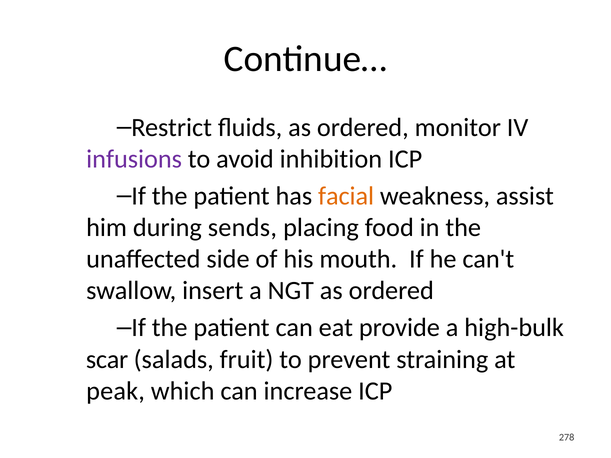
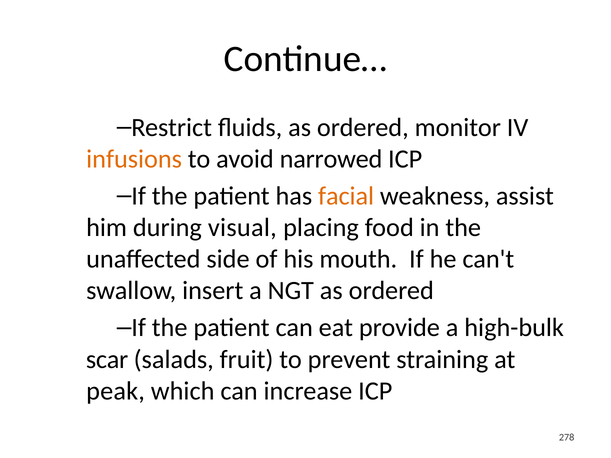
infusions colour: purple -> orange (134, 159)
inhibition: inhibition -> narrowed (331, 159)
sends: sends -> visual (242, 228)
